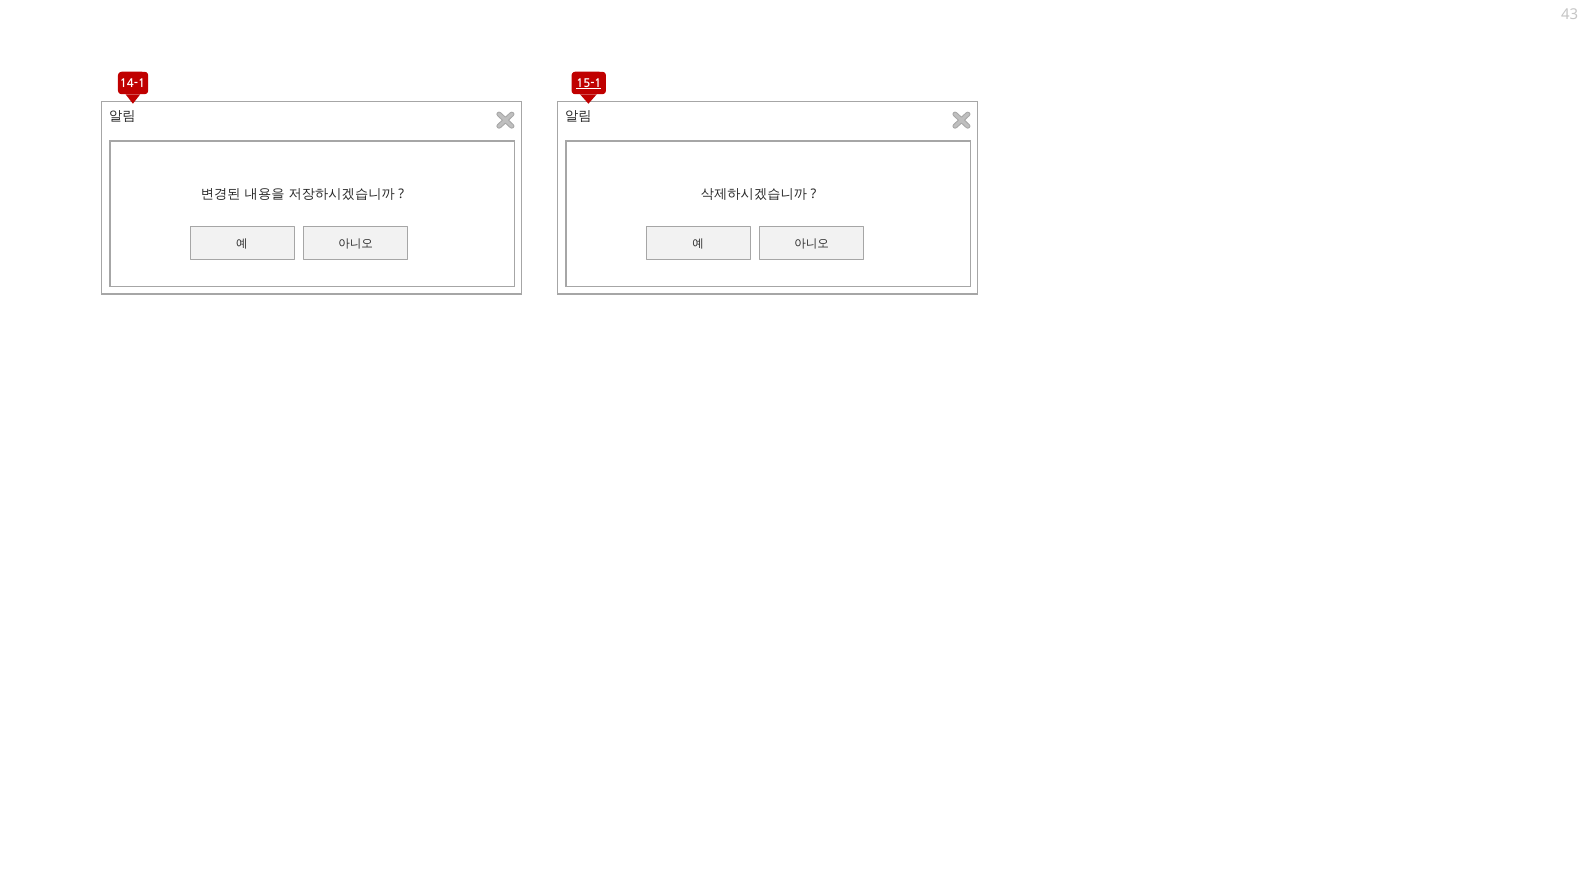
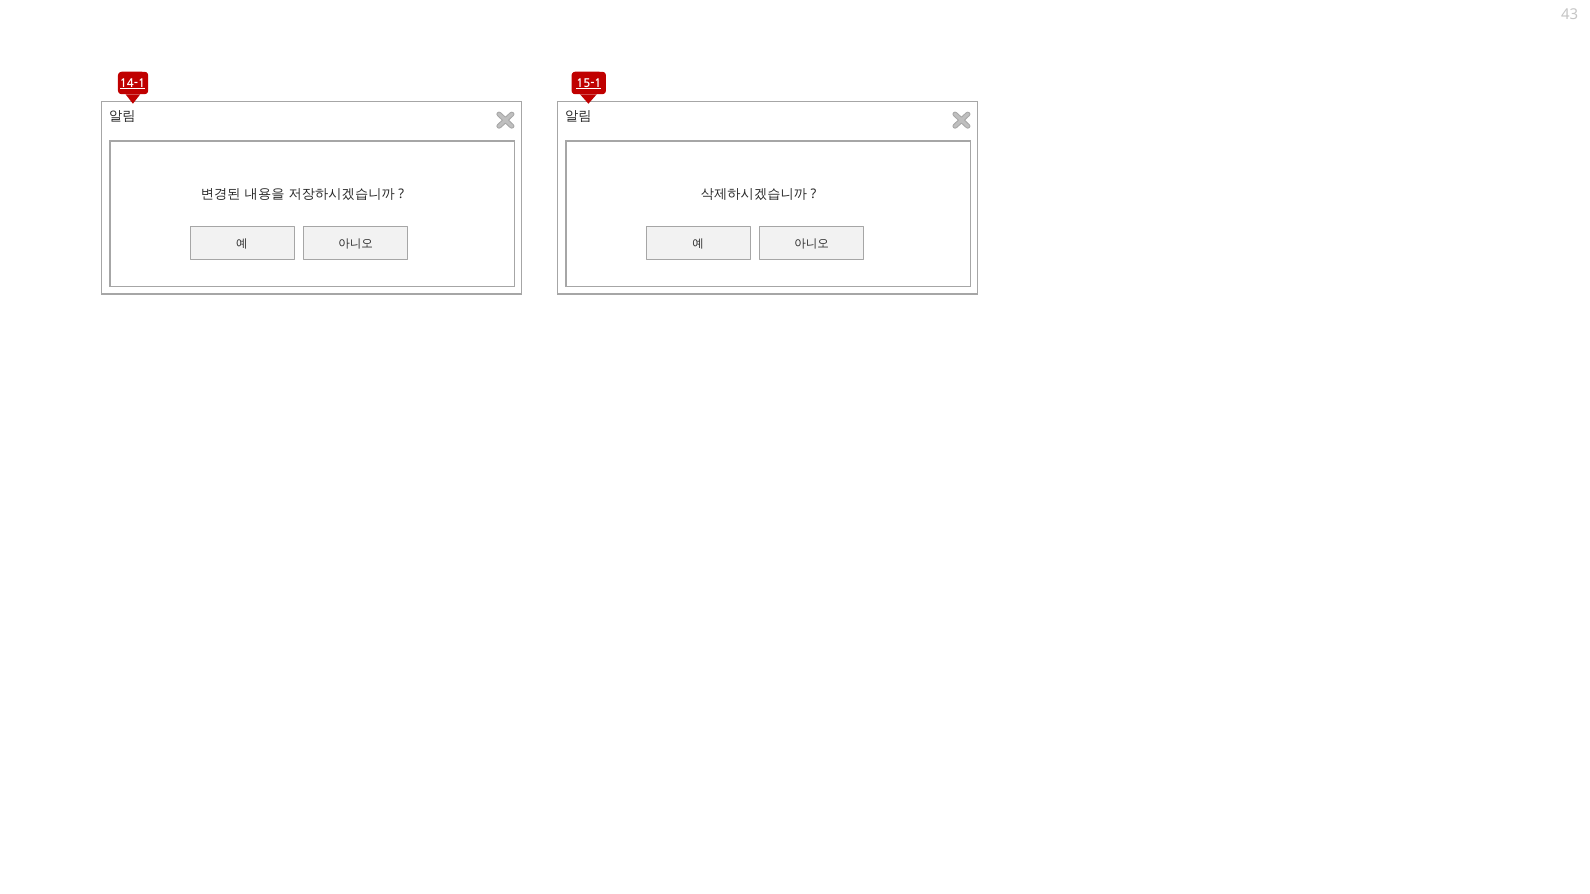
14-1 underline: none -> present (133, 84)
